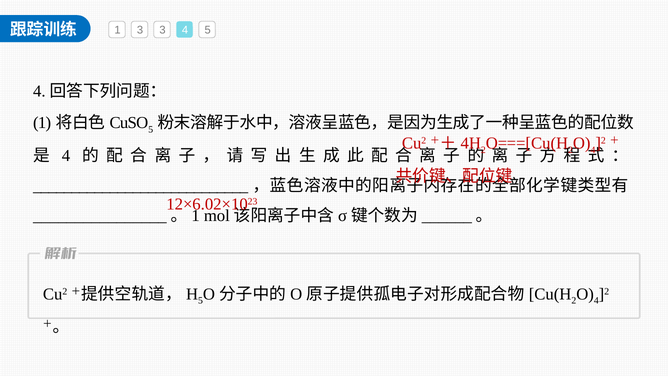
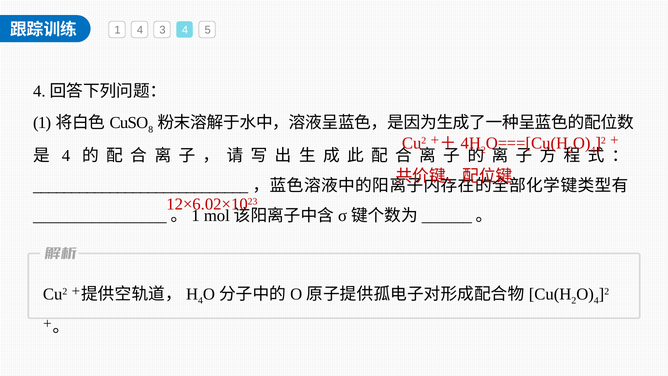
1 3: 3 -> 4 (140, 30)
5: 5 -> 8 (151, 129)
5: 5 -> 4 (200, 300)
